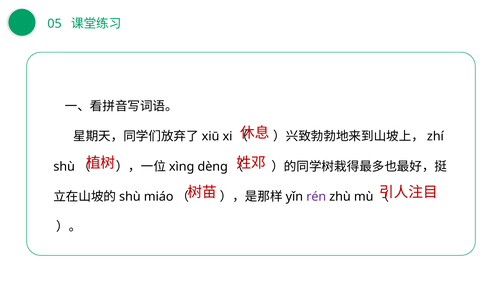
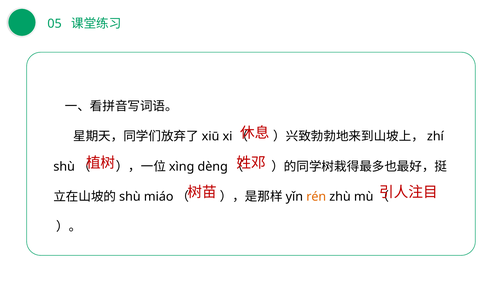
rén colour: purple -> orange (316, 197)
